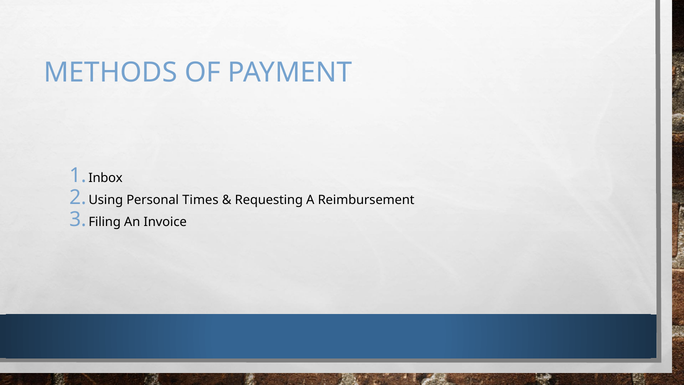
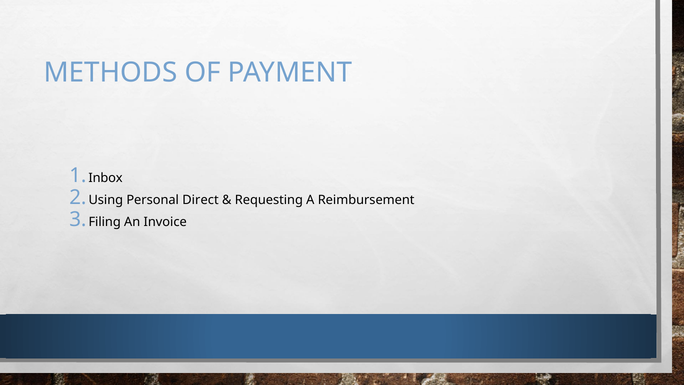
Times: Times -> Direct (200, 200)
